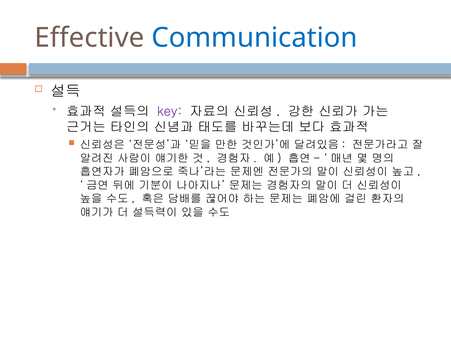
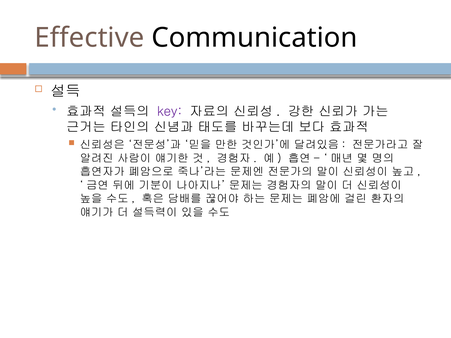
Communication colour: blue -> black (255, 38)
